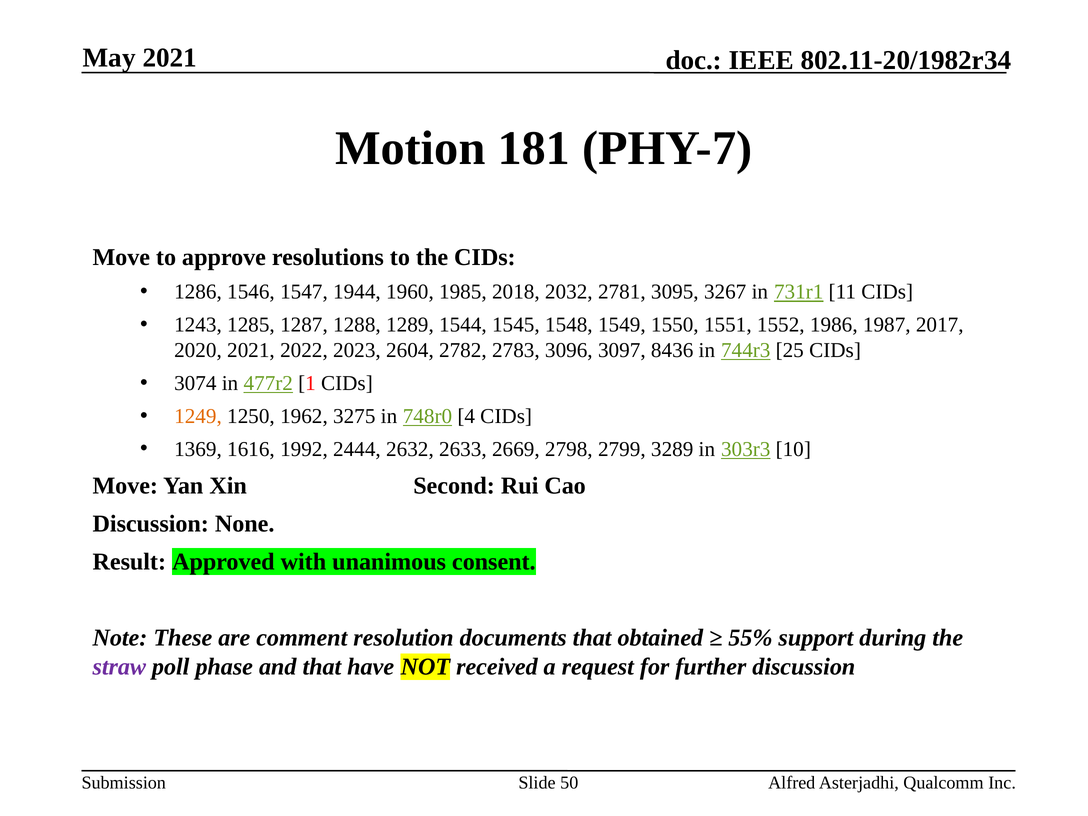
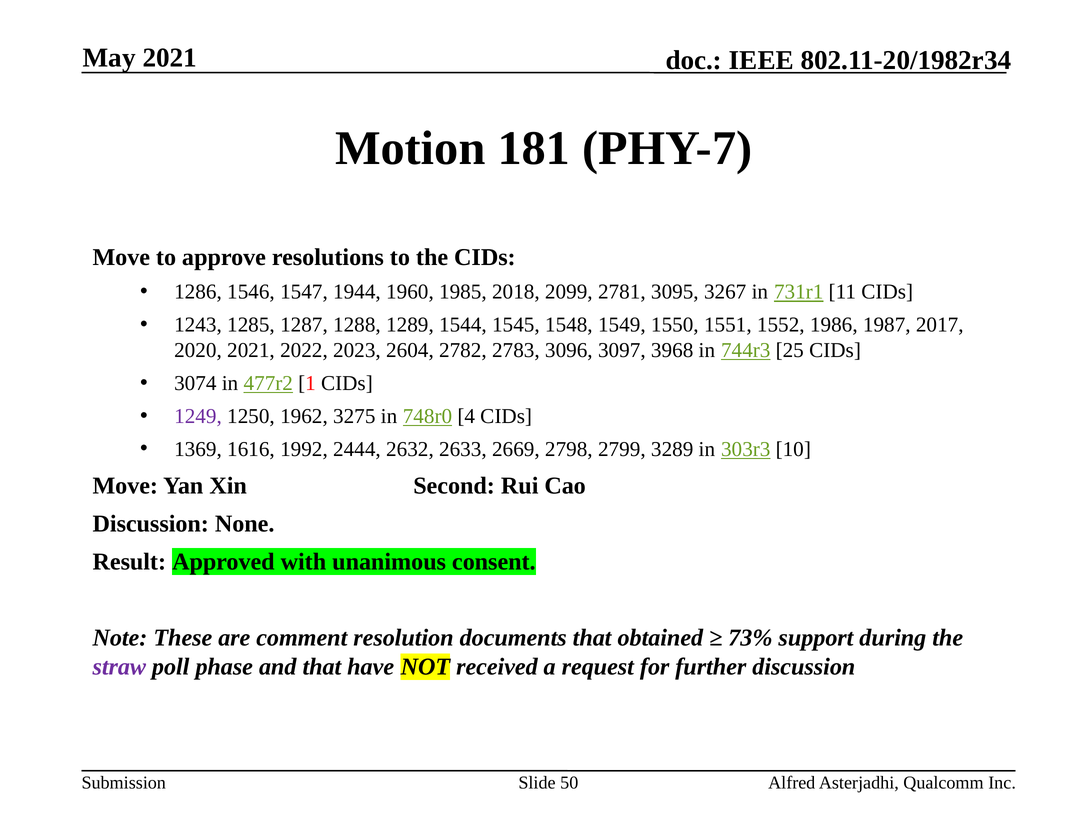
2032: 2032 -> 2099 (569, 292)
8436: 8436 -> 3968 (672, 350)
1249 colour: orange -> purple (198, 416)
55%: 55% -> 73% (750, 638)
